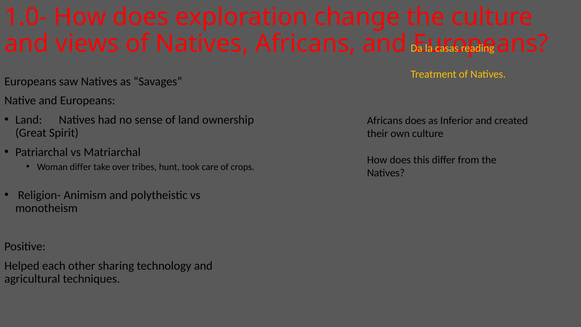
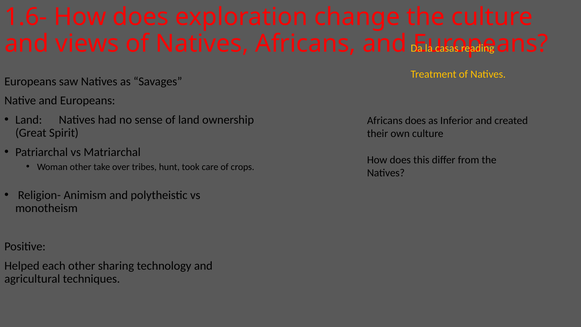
1.0-: 1.0- -> 1.6- (26, 17)
Woman differ: differ -> other (81, 167)
